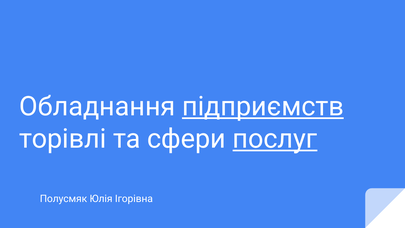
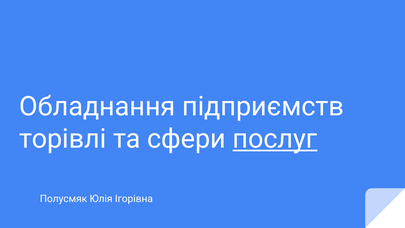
підприємств underline: present -> none (263, 106)
